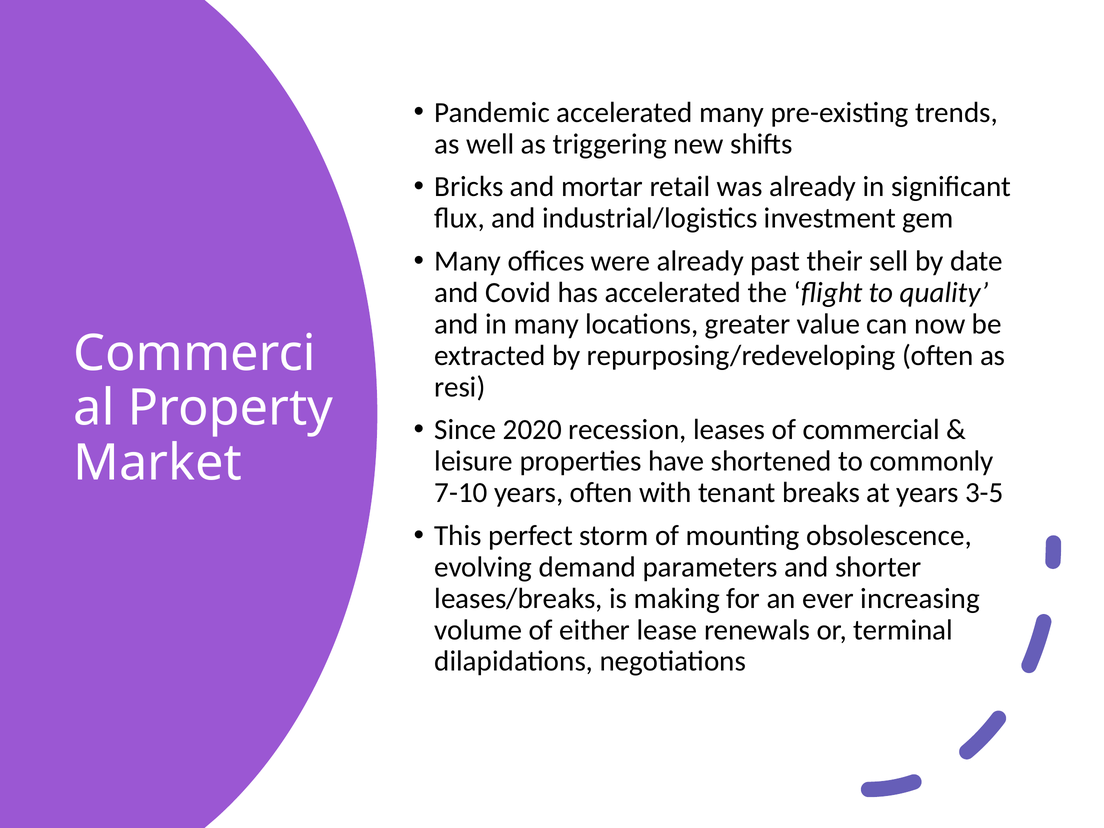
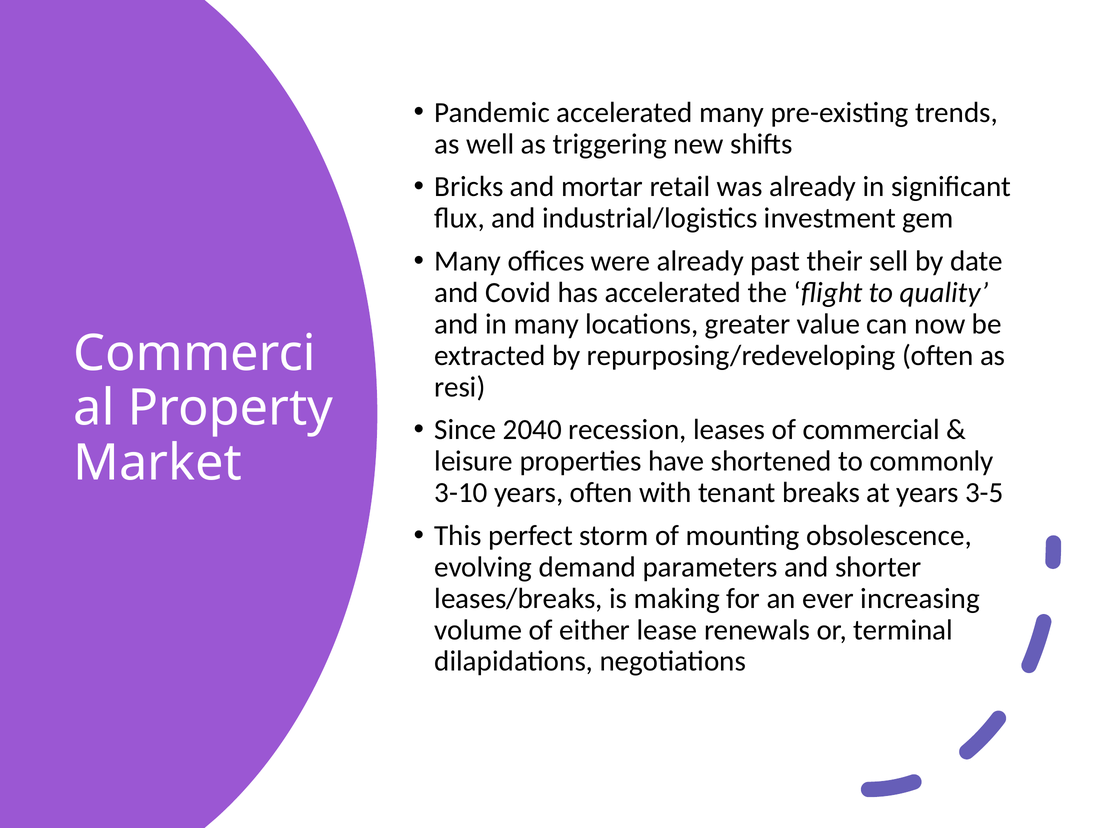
2020: 2020 -> 2040 (532, 430)
7-10: 7-10 -> 3-10 (461, 493)
